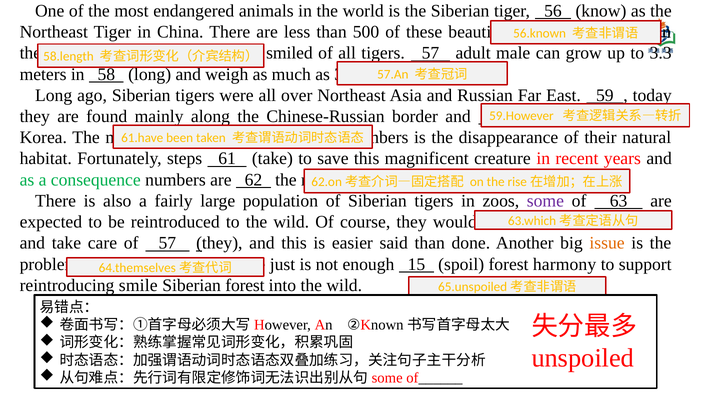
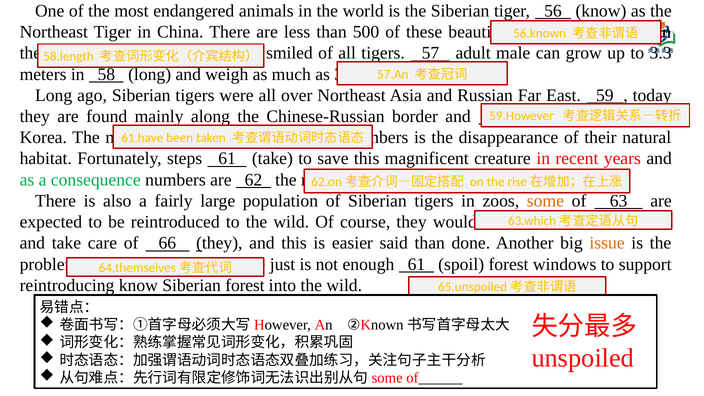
some colour: purple -> orange (545, 201)
of 57: 57 -> 66 (167, 243)
enough 15: 15 -> 61 (416, 264)
harmony: harmony -> windows (565, 264)
reintroducing smile: smile -> know (138, 285)
